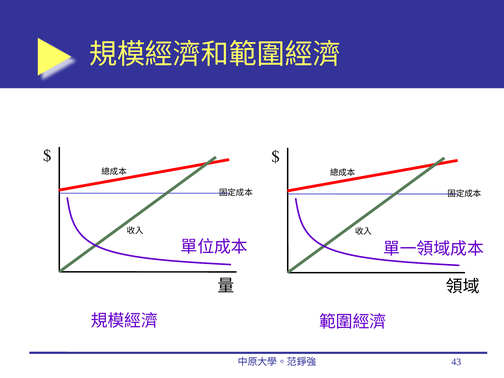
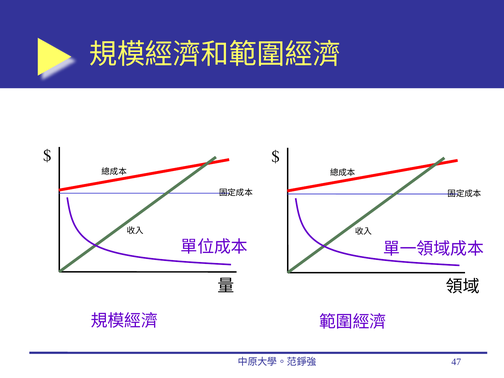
43: 43 -> 47 (456, 362)
